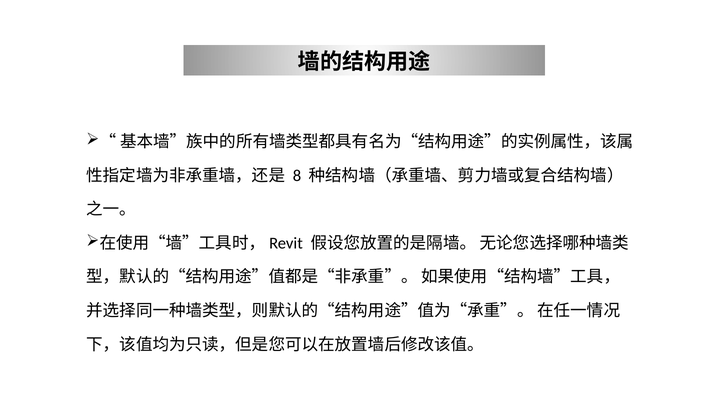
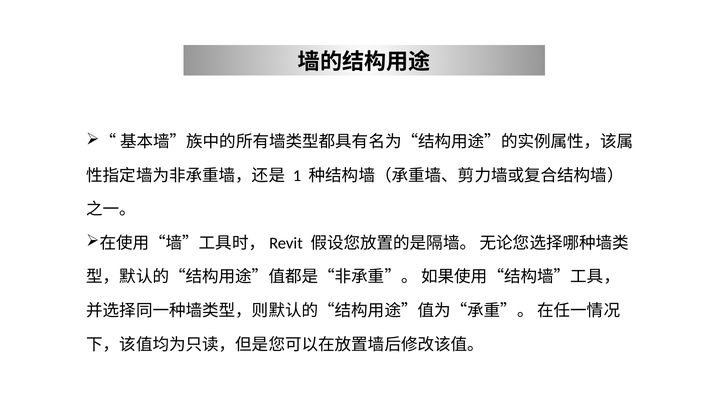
8: 8 -> 1 (297, 176)
